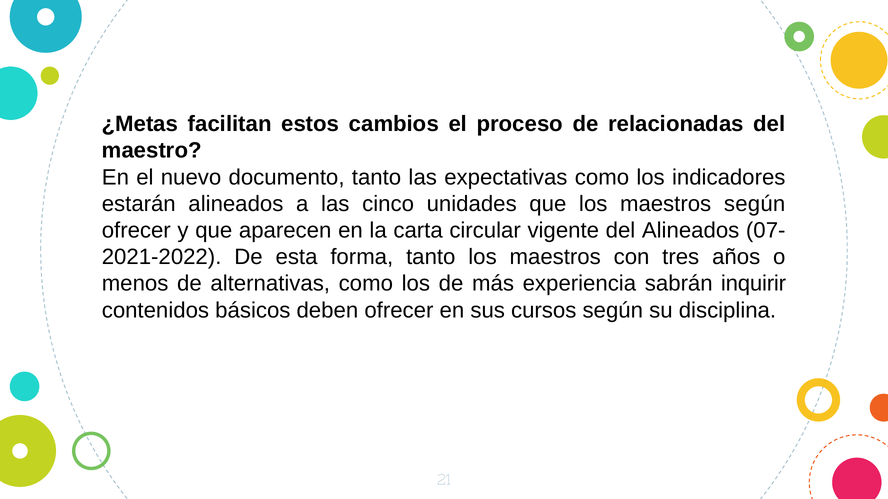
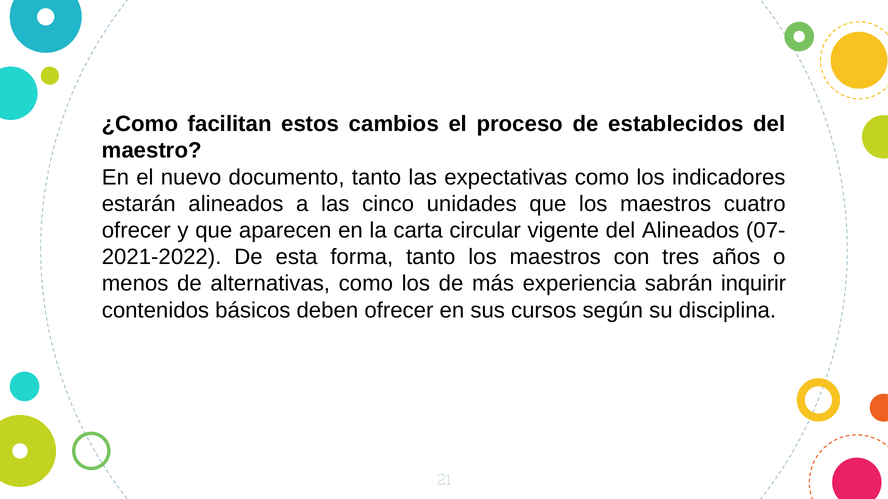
¿Metas: ¿Metas -> ¿Como (140, 124)
relacionadas: relacionadas -> establecidos (676, 124)
maestros según: según -> cuatro (755, 204)
